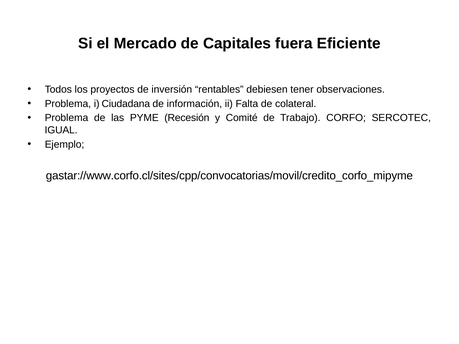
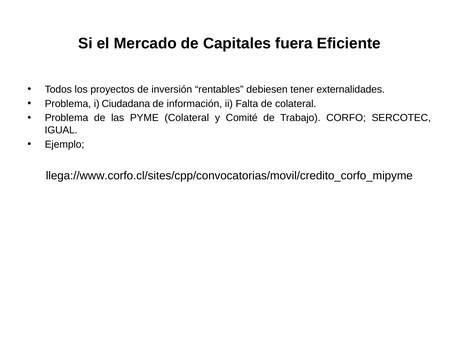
observaciones: observaciones -> externalidades (351, 89)
PYME Recesión: Recesión -> Colateral (187, 118)
gastar://www.corfo.cl/sites/cpp/convocatorias/movil/credito_corfo_mipyme: gastar://www.corfo.cl/sites/cpp/convocatorias/movil/credito_corfo_mipyme -> llega://www.corfo.cl/sites/cpp/convocatorias/movil/credito_corfo_mipyme (229, 176)
